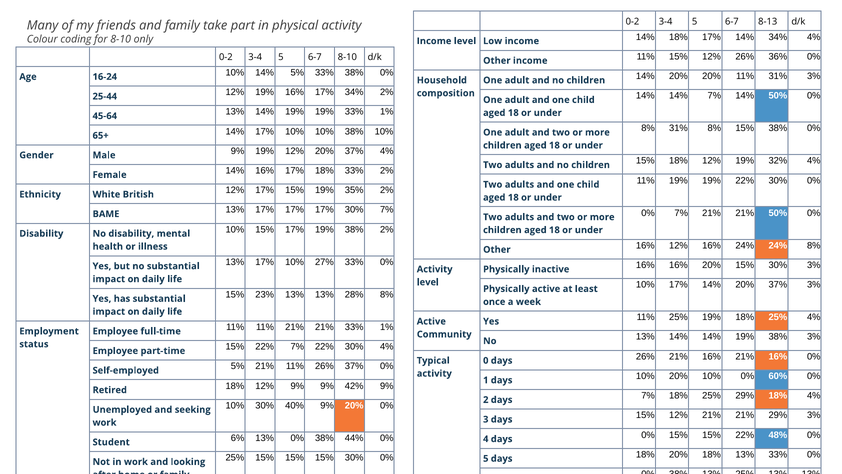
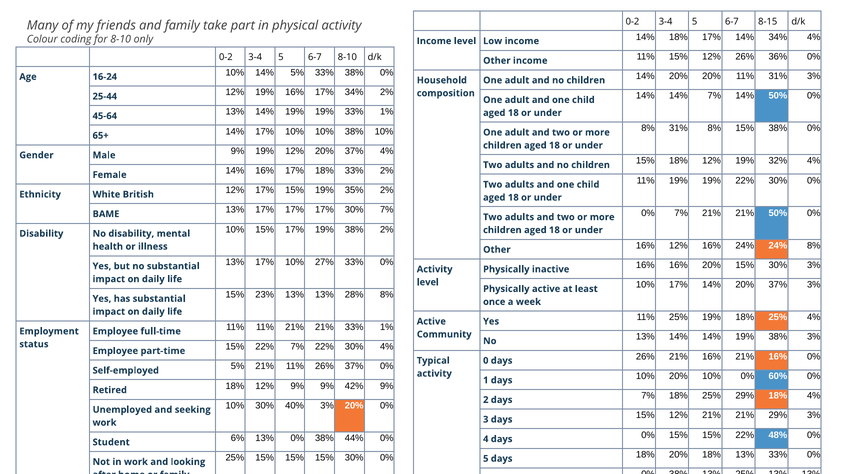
8-13: 8-13 -> 8-15 (768, 21)
40% 9%: 9% -> 3% (327, 405)
